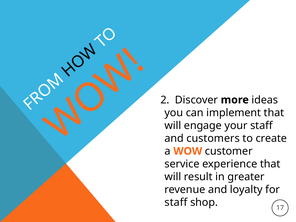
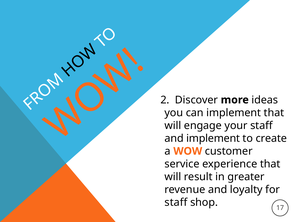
and customers: customers -> implement (213, 138)
